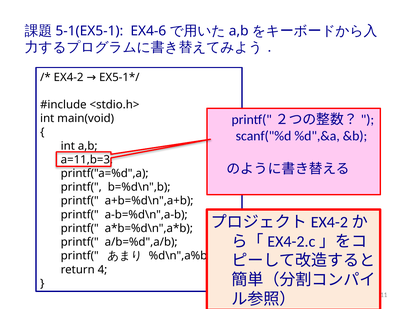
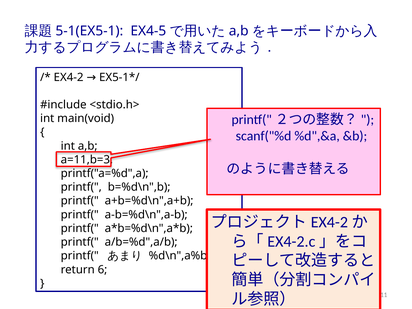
EX4-6: EX4-6 -> EX4-5 (148, 31)
4: 4 -> 6 (102, 270)
